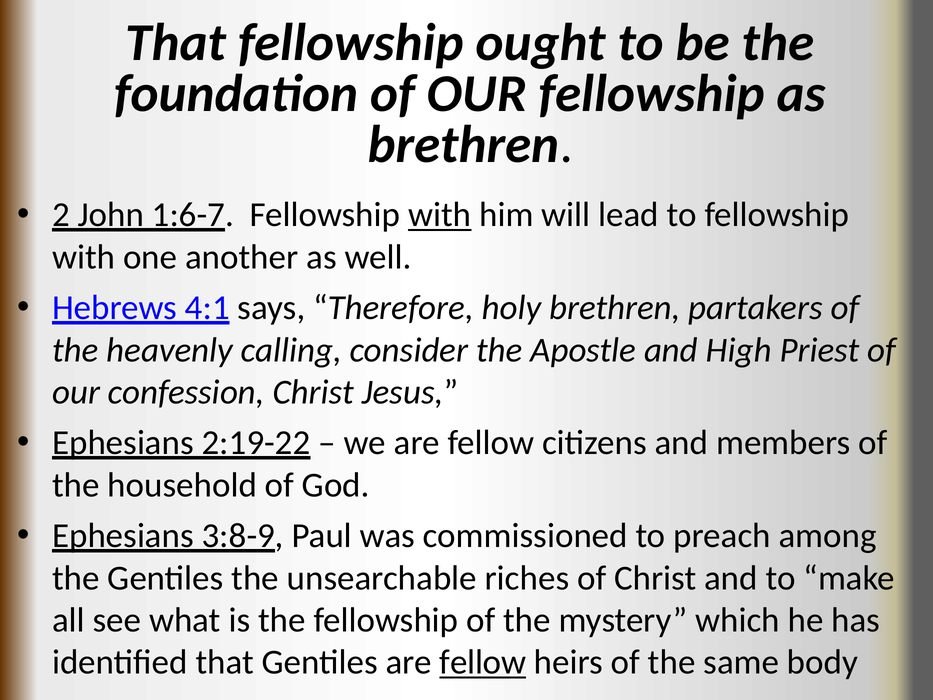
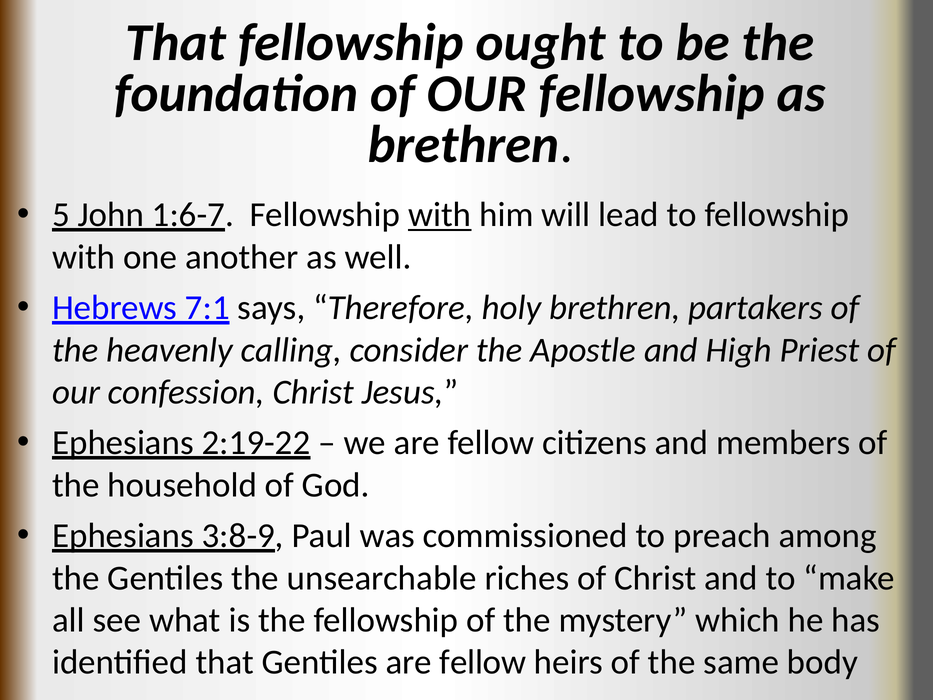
2: 2 -> 5 (61, 215)
4:1: 4:1 -> 7:1 (207, 308)
fellow underline: present -> none (483, 662)
